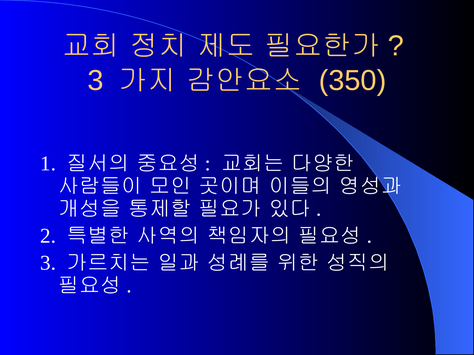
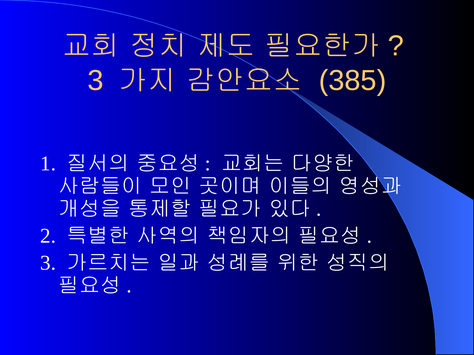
350: 350 -> 385 (353, 81)
